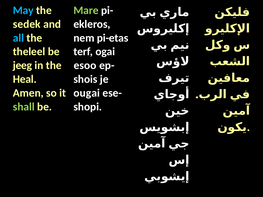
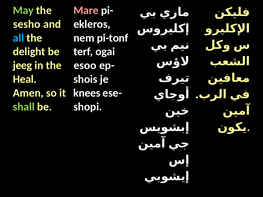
May colour: light blue -> light green (23, 10)
Mare colour: light green -> pink (86, 10)
sedek: sedek -> sesho (27, 24)
pi-etas: pi-etas -> pi-tonf (113, 38)
theleel: theleel -> delight (29, 52)
ougai: ougai -> knees (87, 93)
